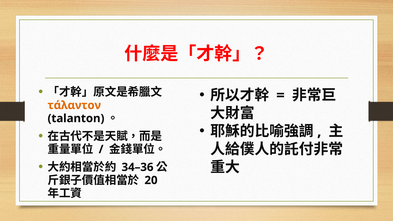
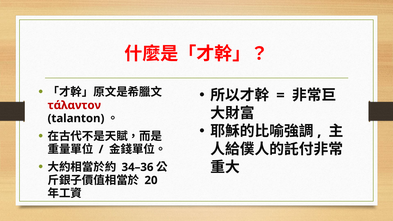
τάλαντον colour: orange -> red (74, 105)
